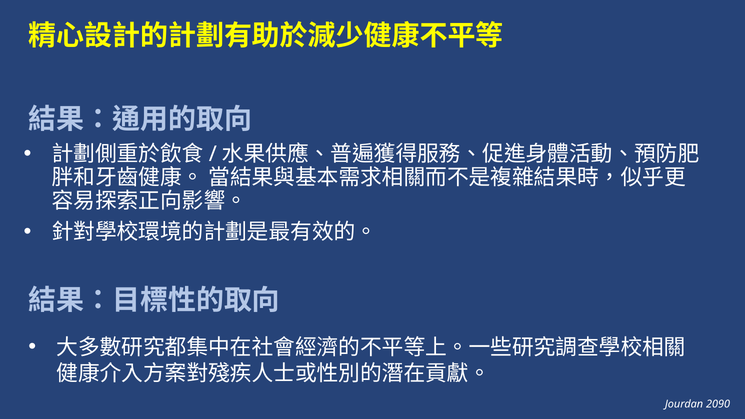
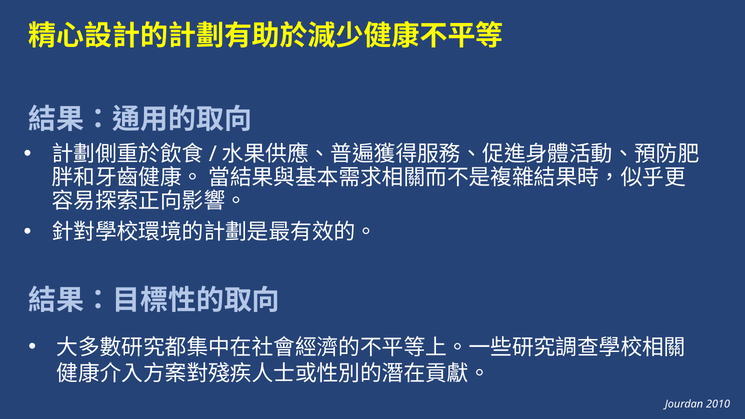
2090: 2090 -> 2010 (718, 404)
